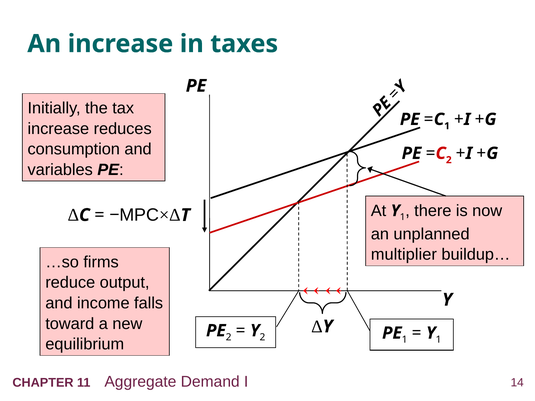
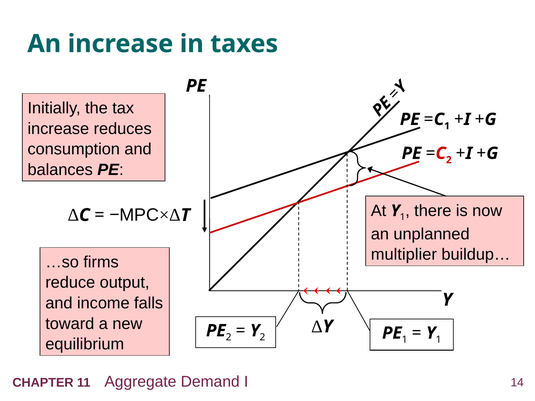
variables: variables -> balances (60, 170)
